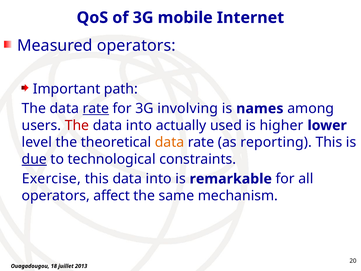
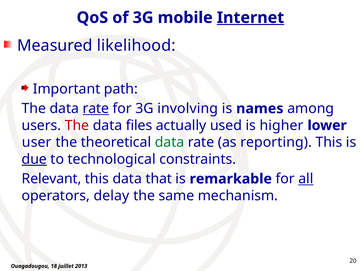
Internet underline: none -> present (251, 18)
Measured operators: operators -> likelihood (136, 46)
into: into -> files (139, 125)
level: level -> user (37, 142)
data colour: orange -> green (170, 142)
Exercise: Exercise -> Relevant (51, 179)
this data into: into -> that (159, 179)
all underline: none -> present (306, 179)
affect: affect -> delay (111, 196)
